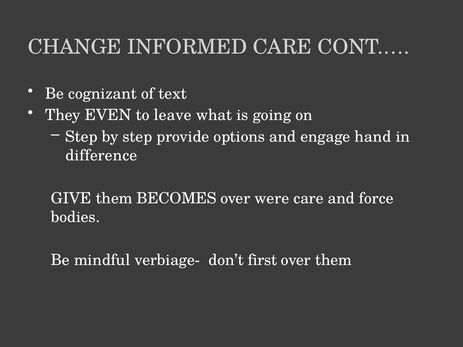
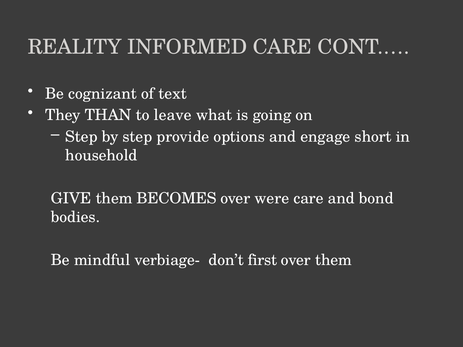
CHANGE: CHANGE -> REALITY (75, 47)
EVEN: EVEN -> THAN (108, 115)
hand: hand -> short (373, 137)
difference: difference -> household (101, 155)
force: force -> bond (376, 199)
